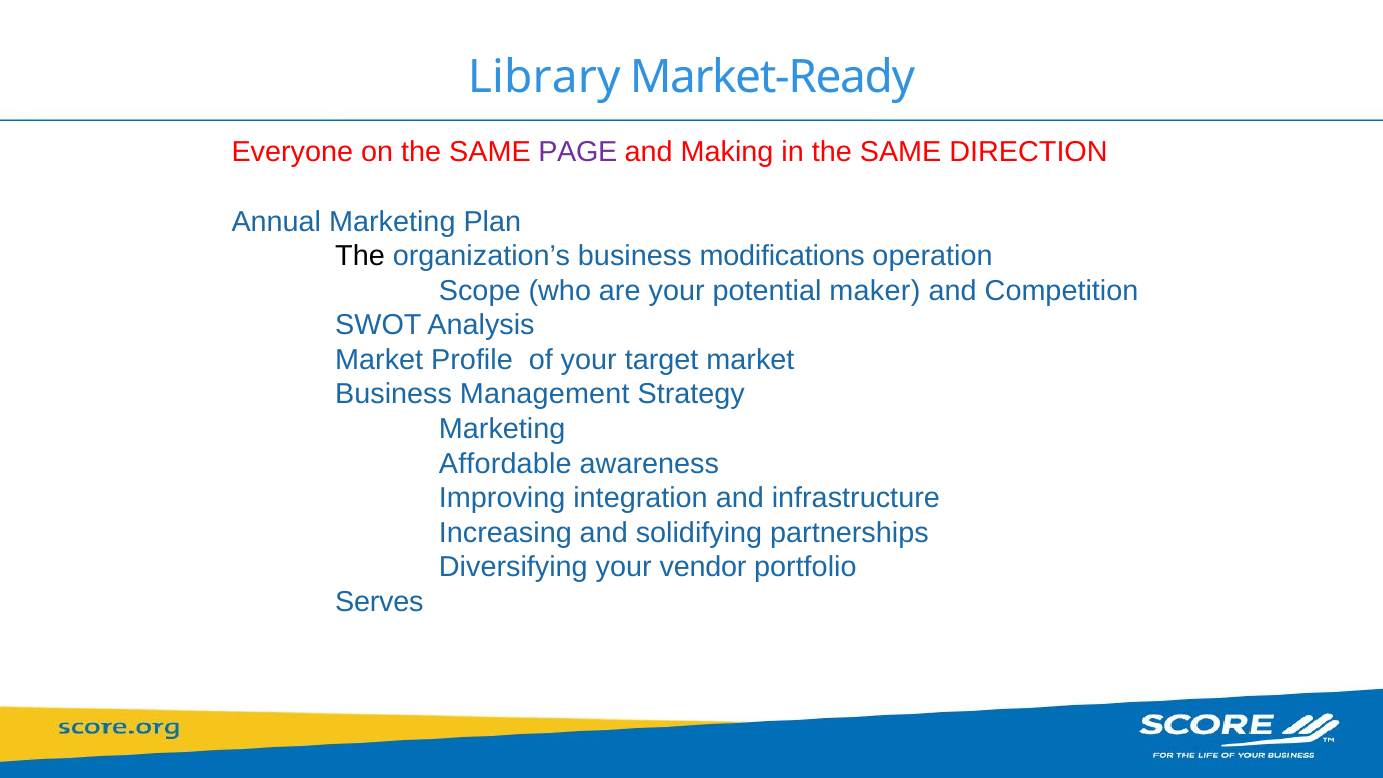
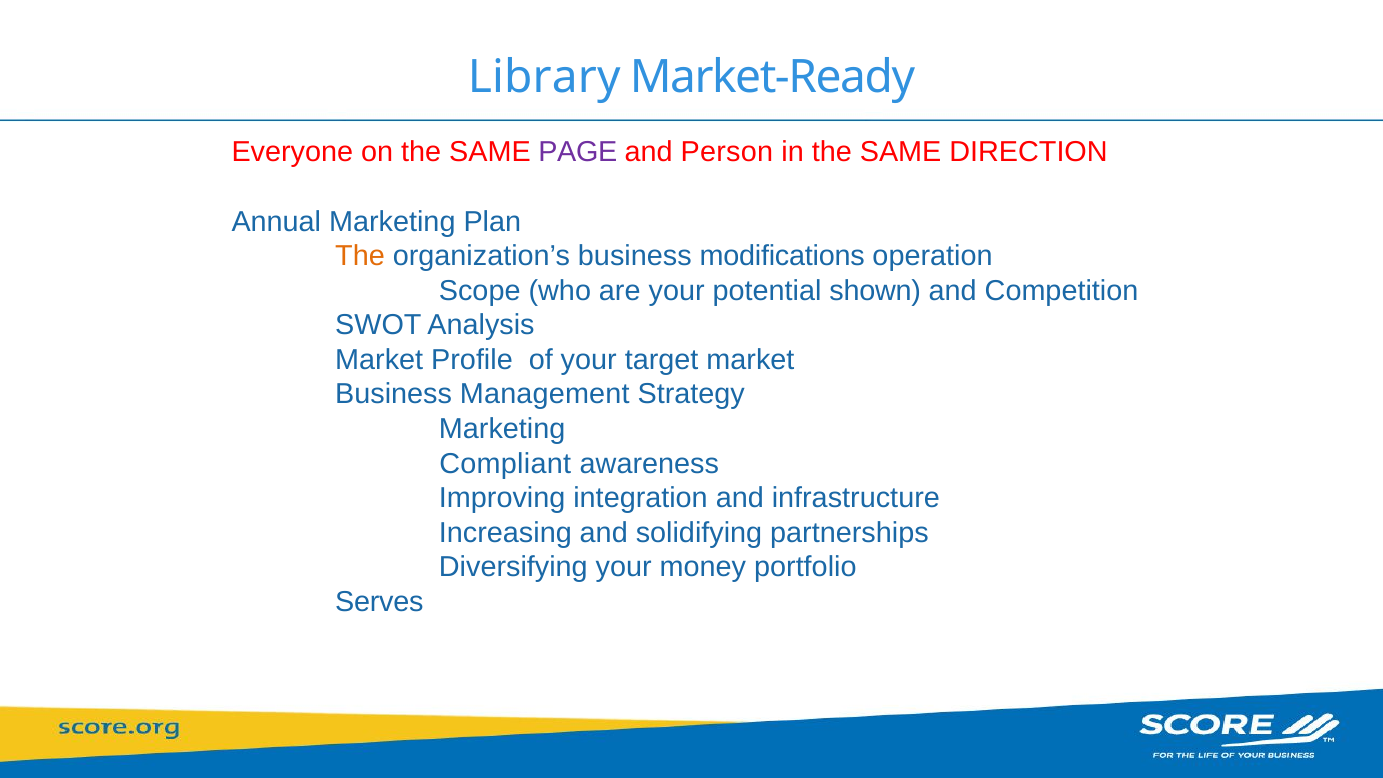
Making: Making -> Person (727, 152)
The colour: black -> orange (360, 256)
maker: maker -> shown (875, 291)
Affordable: Affordable -> Compliant (505, 464)
vendor: vendor -> money (703, 567)
